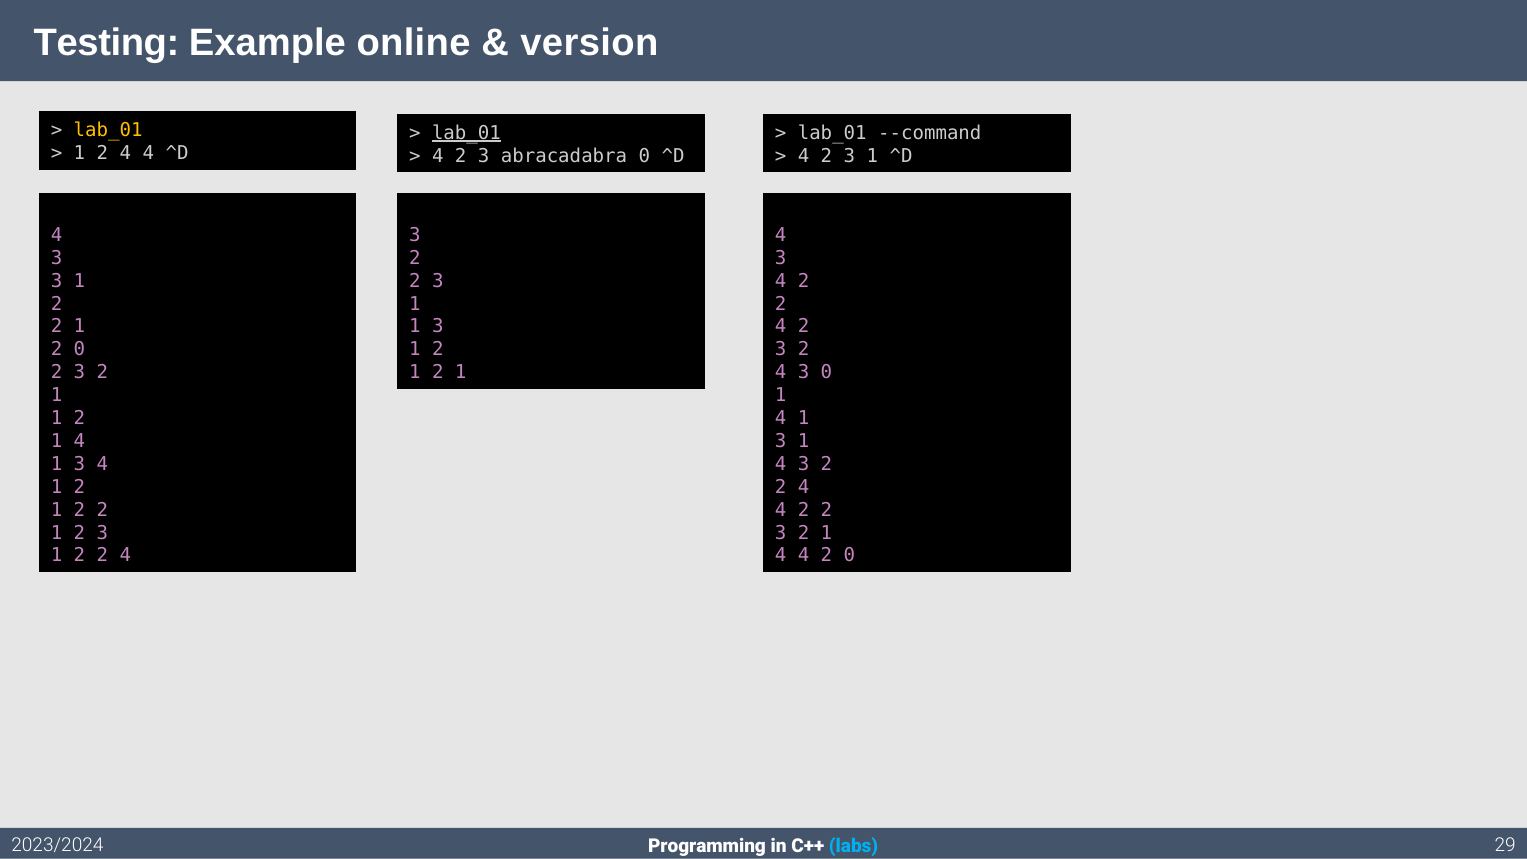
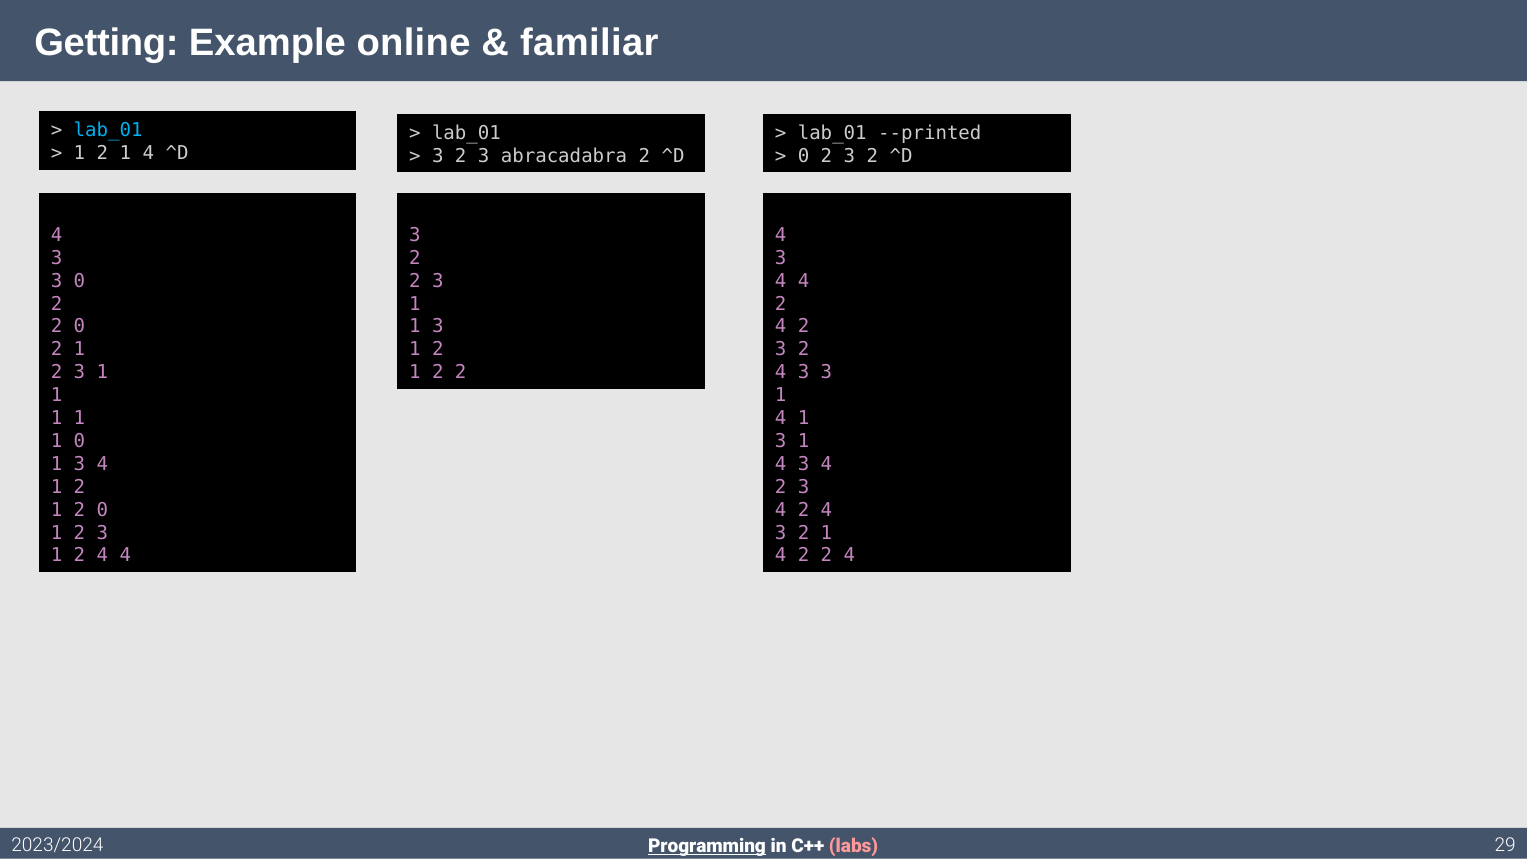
Testing: Testing -> Getting (106, 43)
version: version -> familiar (589, 43)
lab_01 colour: yellow -> light blue (108, 130)
lab_01 underline: present -> none (466, 133)
--command: --command -> --printed (930, 133)
4: 4 -> 1 (125, 153)
4: 4 -> 3 (438, 156)
abracadabra 0: 0 -> 2 (644, 156)
4: 4 -> 0 (804, 156)
1: 1 -> 2 (872, 156)
1: 1 -> 0 (79, 281)
2: 2 -> 4 (804, 281)
1: 1 -> 0 (79, 327)
0: 0 -> 1 (79, 349)
2: 2 -> 1 (102, 372)
1: 1 -> 2 (461, 372)
0: 0 -> 3 (826, 372)
2: 2 -> 1 (79, 418)
4: 4 -> 0 (79, 441)
2: 2 -> 4 (826, 464)
4: 4 -> 3 (804, 487)
2: 2 -> 0 (102, 510)
2: 2 -> 4 (826, 510)
2: 2 -> 4 (102, 556)
4: 4 -> 2 (804, 556)
0: 0 -> 4 (849, 556)
Programming underline: none -> present (707, 846)
labs colour: light blue -> pink (854, 846)
